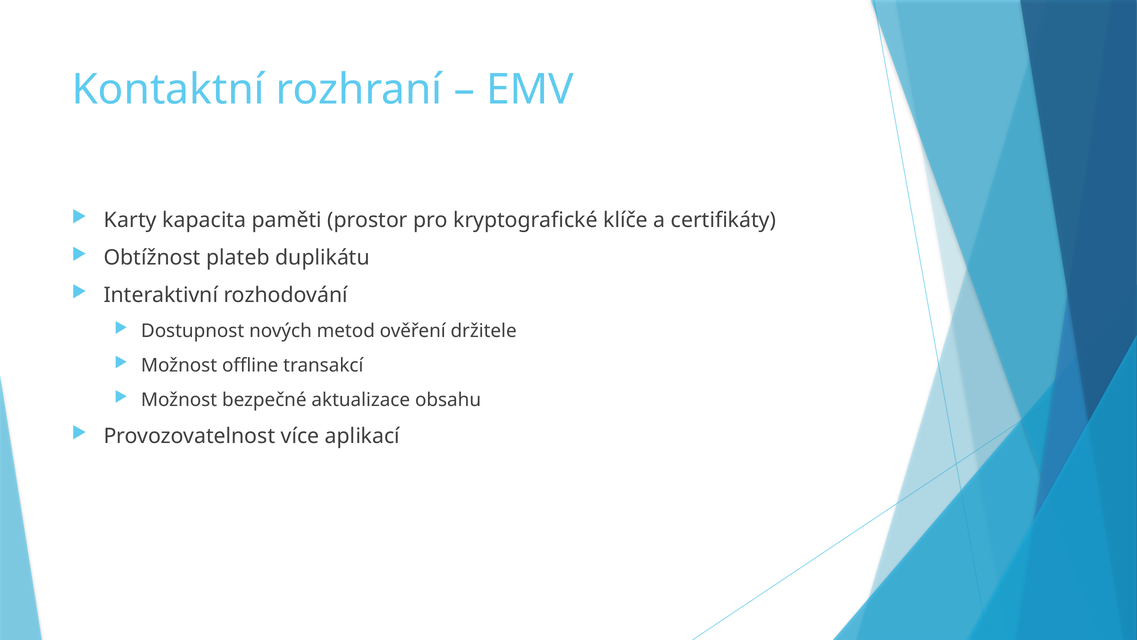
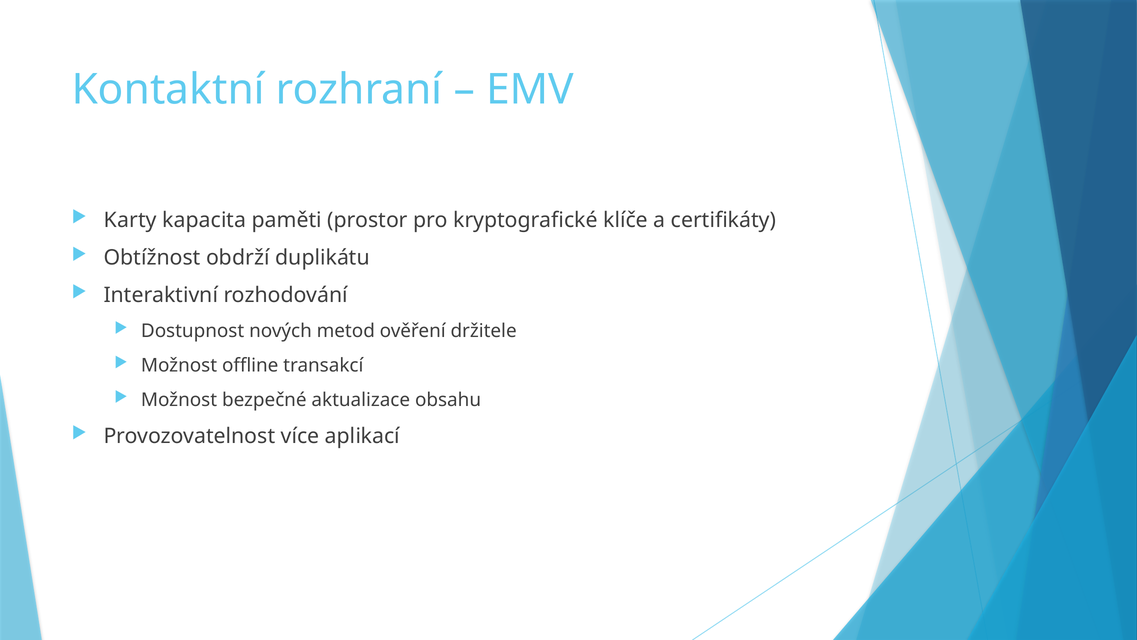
plateb: plateb -> obdrží (238, 257)
